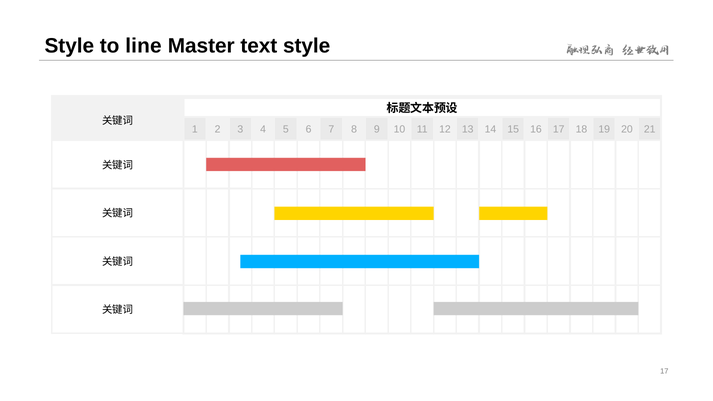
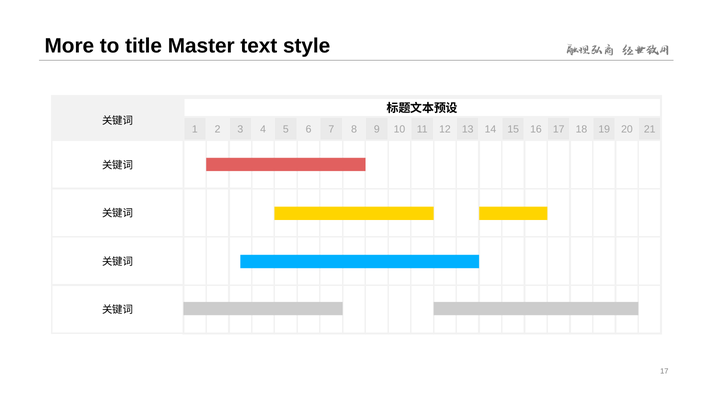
Style: Style -> More (69, 46)
line: line -> title (144, 46)
